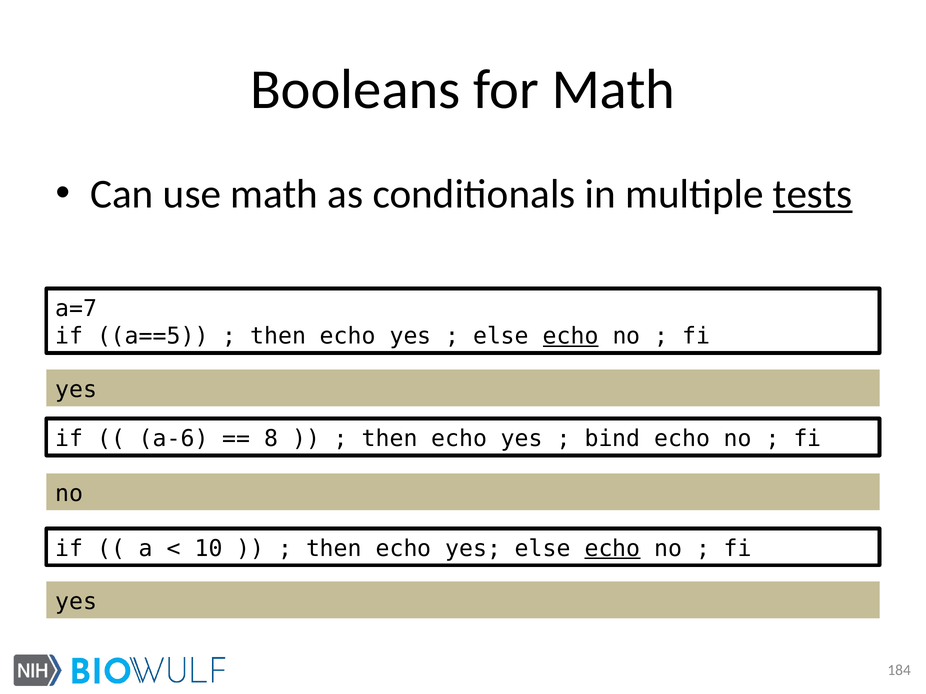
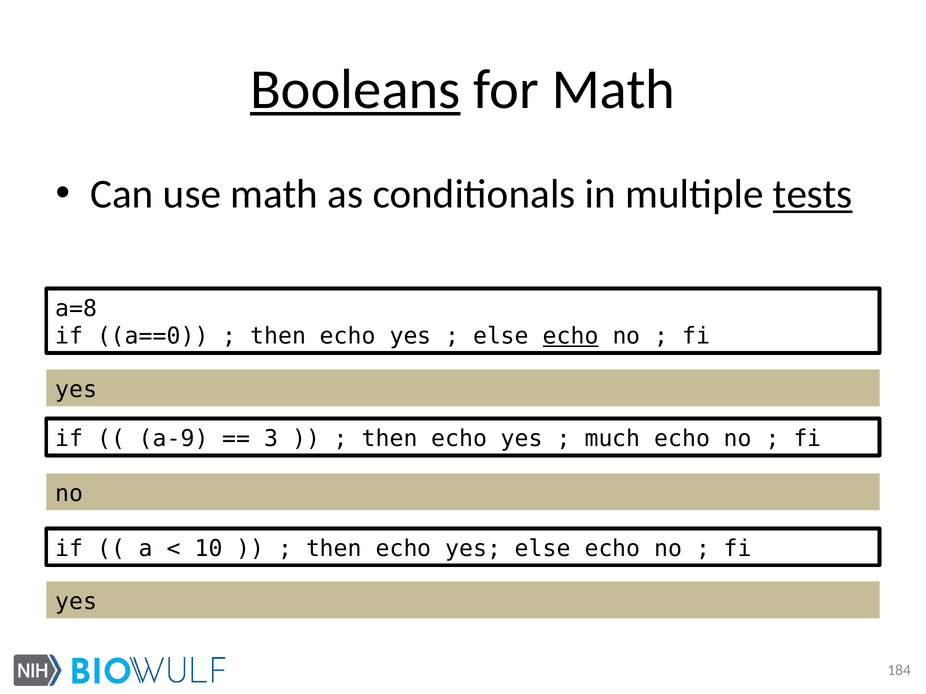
Booleans underline: none -> present (355, 90)
a=7: a=7 -> a=8 (76, 309)
a==5: a==5 -> a==0 (153, 337)
a-6: a-6 -> a-9 (174, 439)
8: 8 -> 3 (271, 439)
bind: bind -> much (612, 439)
echo underline: present -> none (612, 549)
